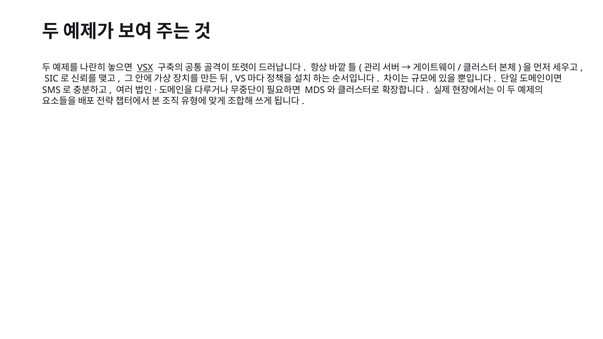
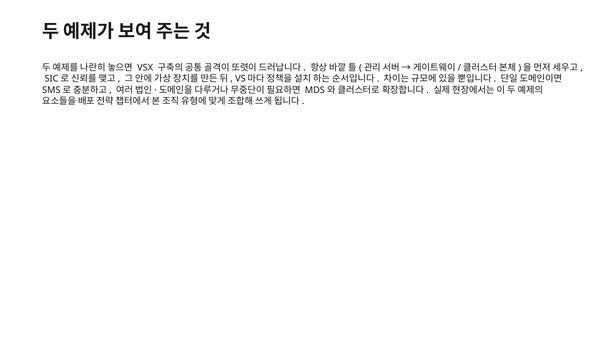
VSX underline: present -> none (145, 68)
